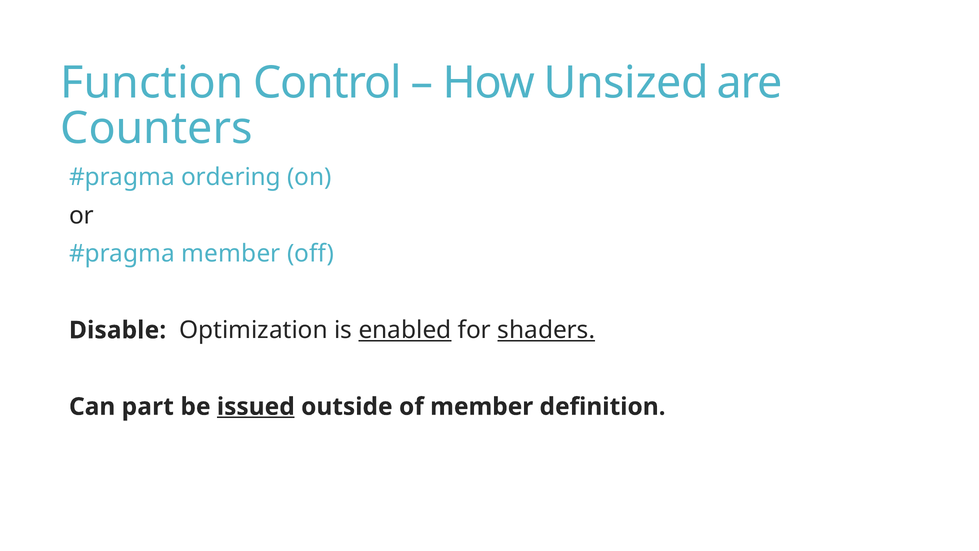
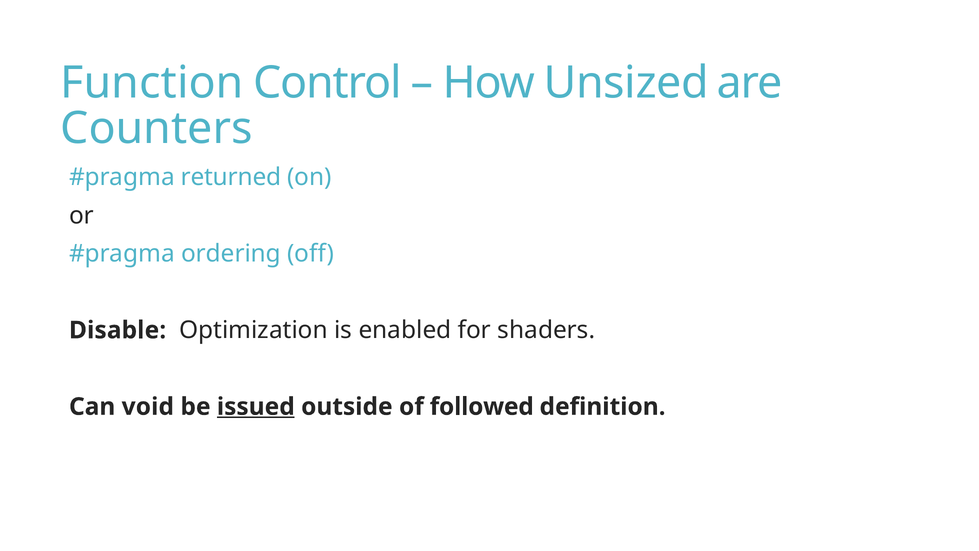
ordering: ordering -> returned (231, 177)
member: member -> ordering (231, 254)
enabled underline: present -> none (405, 330)
shaders underline: present -> none (546, 330)
part: part -> void (148, 407)
of member: member -> followed (482, 407)
